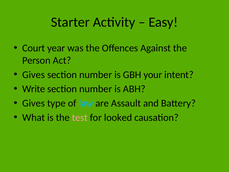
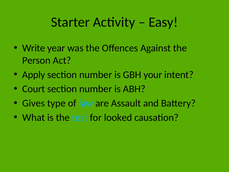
Court: Court -> Write (34, 48)
Gives: Gives -> Apply (34, 75)
Write: Write -> Court (34, 89)
test colour: pink -> light blue (80, 117)
